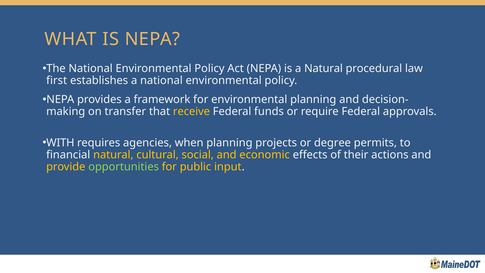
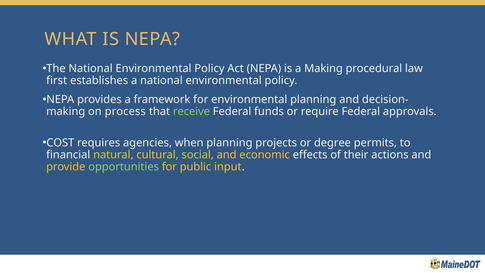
a Natural: Natural -> Making (323, 68)
transfer: transfer -> process (125, 112)
receive colour: yellow -> light green (191, 112)
WITH: WITH -> COST (60, 143)
